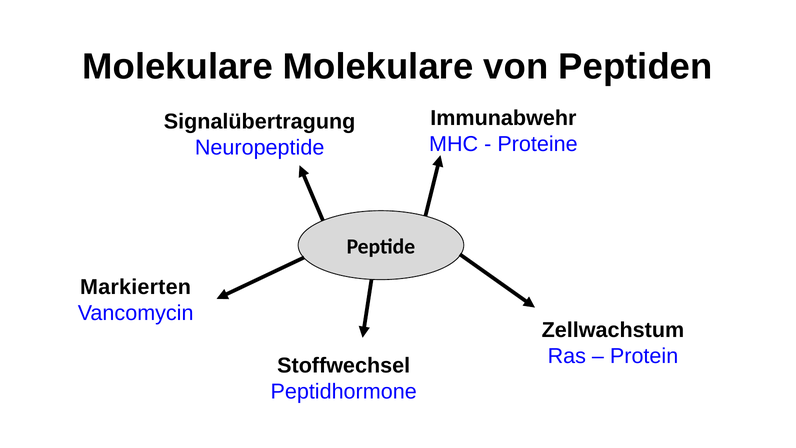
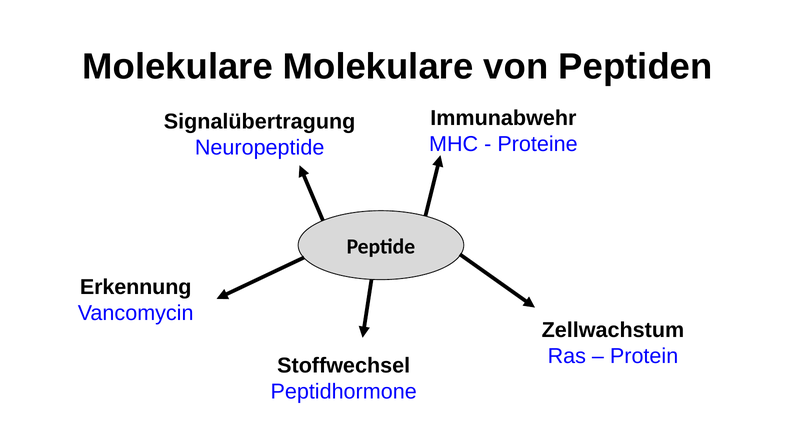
Markierten: Markierten -> Erkennung (136, 287)
